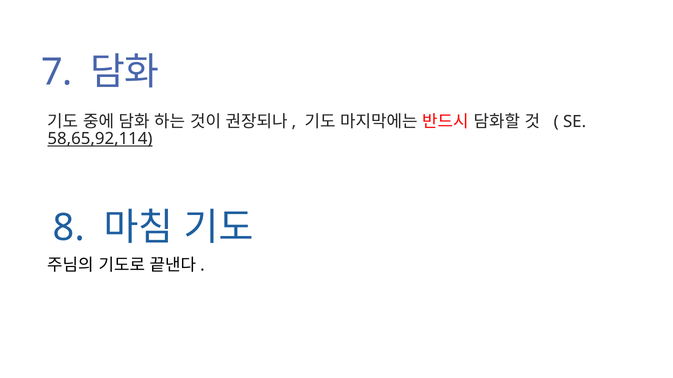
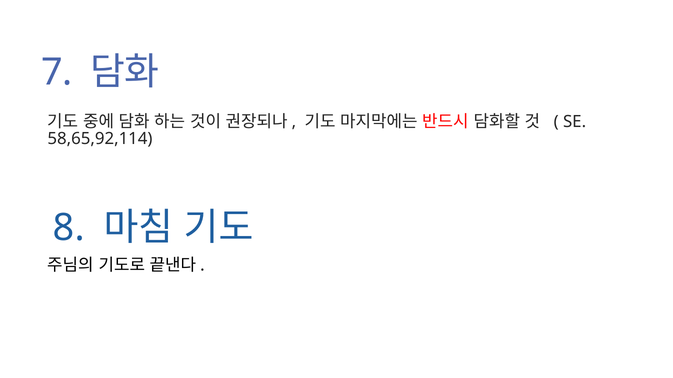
58,65,92,114 underline: present -> none (100, 139)
